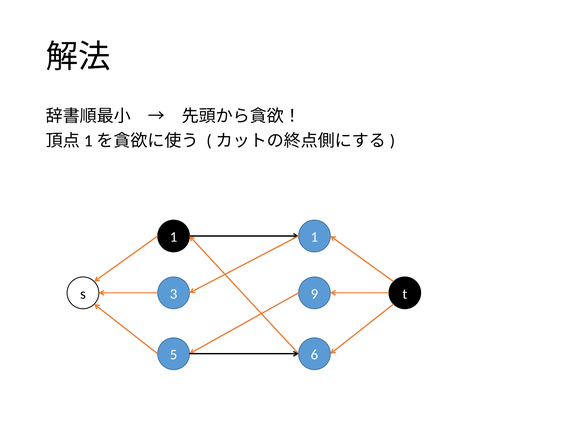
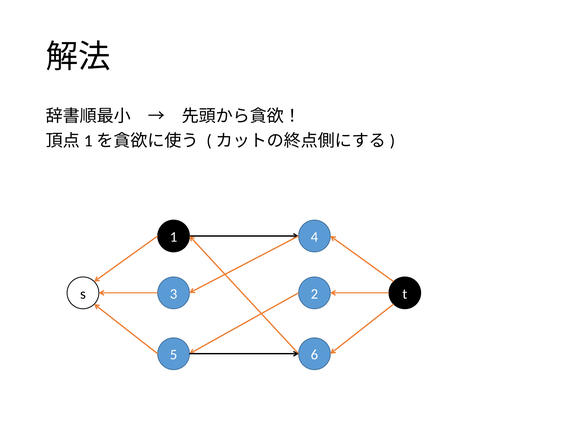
1 1: 1 -> 4 (314, 237)
9: 9 -> 2 (314, 293)
